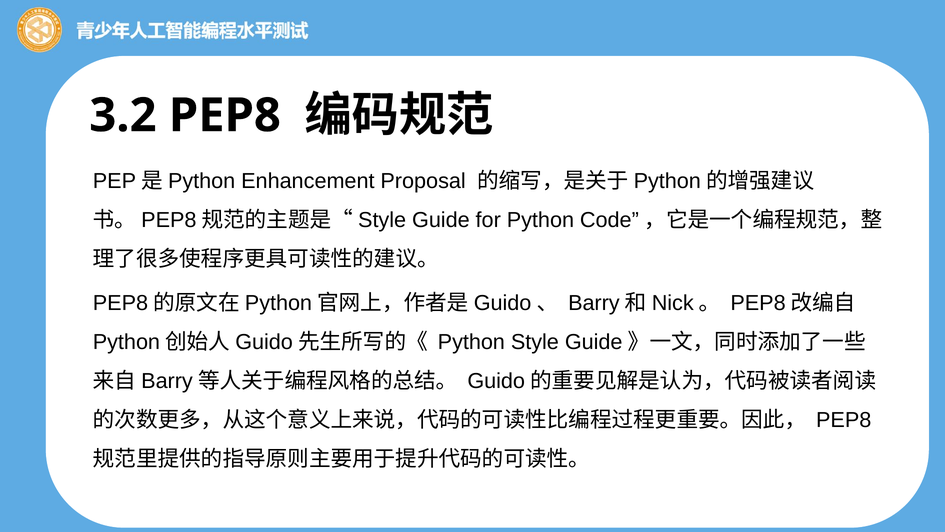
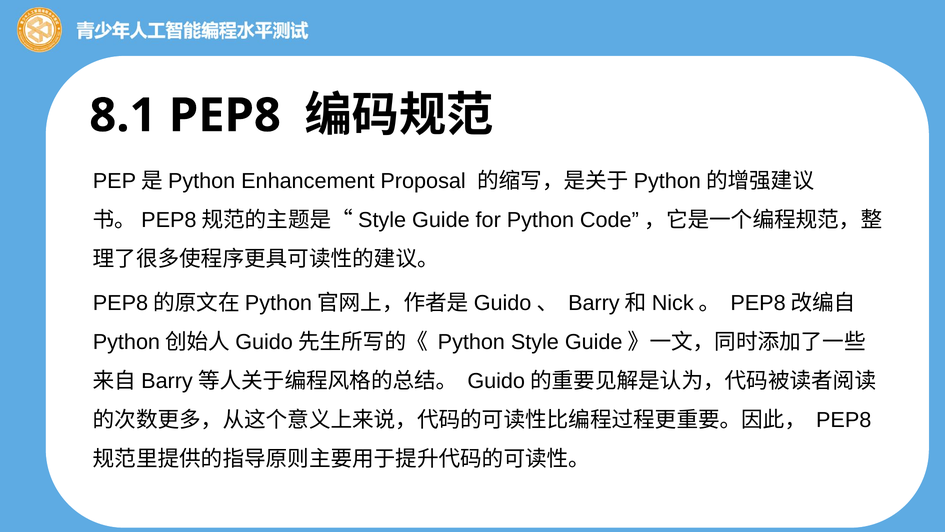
3.2: 3.2 -> 8.1 (123, 115)
